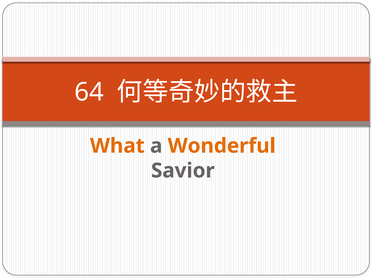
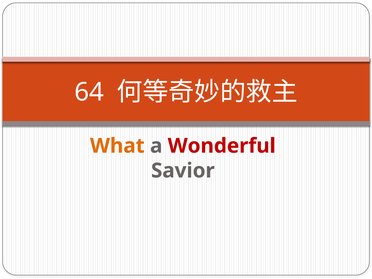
Wonderful colour: orange -> red (222, 146)
